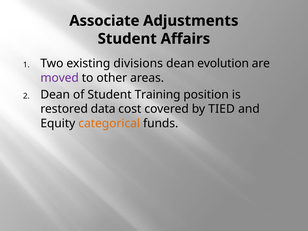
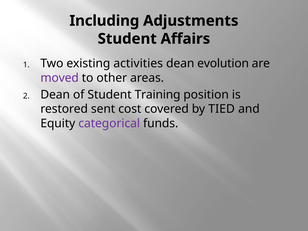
Associate: Associate -> Including (104, 21)
divisions: divisions -> activities (138, 63)
data: data -> sent (103, 109)
categorical colour: orange -> purple (109, 123)
